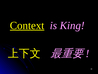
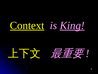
King underline: none -> present (72, 25)
